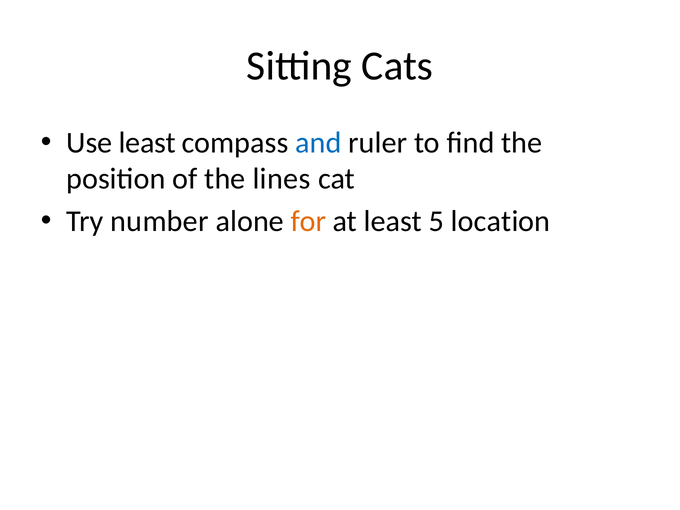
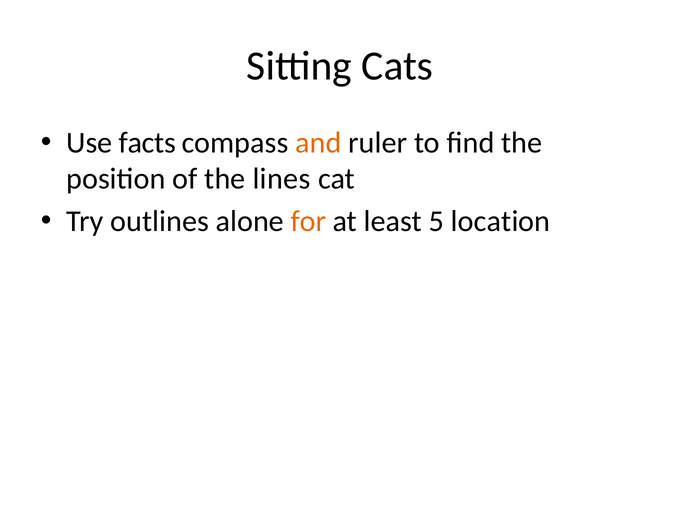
Use least: least -> facts (147, 143)
and colour: blue -> orange (318, 143)
number: number -> outlines (160, 221)
